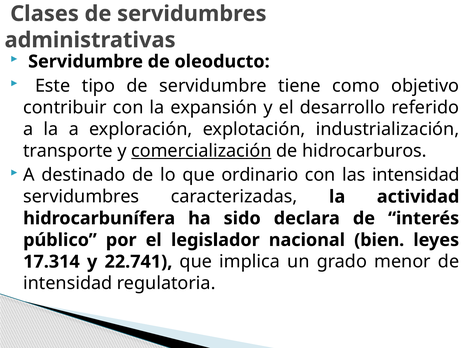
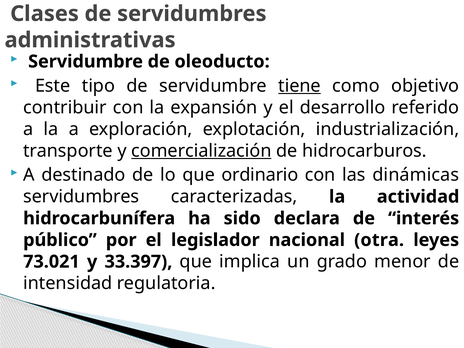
tiene underline: none -> present (300, 86)
las intensidad: intensidad -> dinámicas (416, 175)
bien: bien -> otra (379, 240)
17.314: 17.314 -> 73.021 (51, 262)
22.741: 22.741 -> 33.397 (138, 262)
